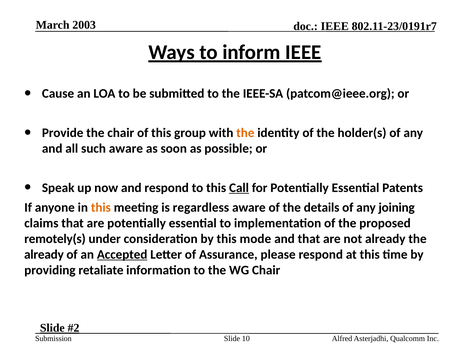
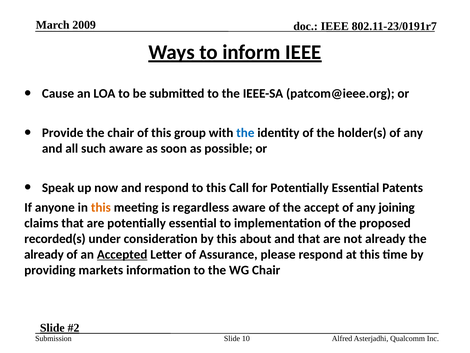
2003: 2003 -> 2009 (84, 25)
the colour: orange -> blue (245, 133)
Call underline: present -> none (239, 188)
details: details -> accept (322, 207)
remotely(s: remotely(s -> recorded(s (55, 238)
mode: mode -> about (255, 238)
retaliate: retaliate -> markets (101, 270)
